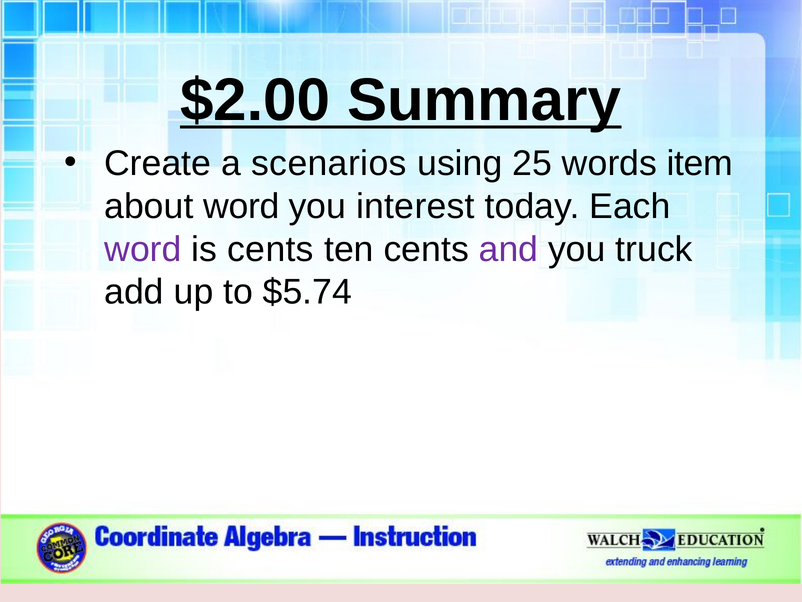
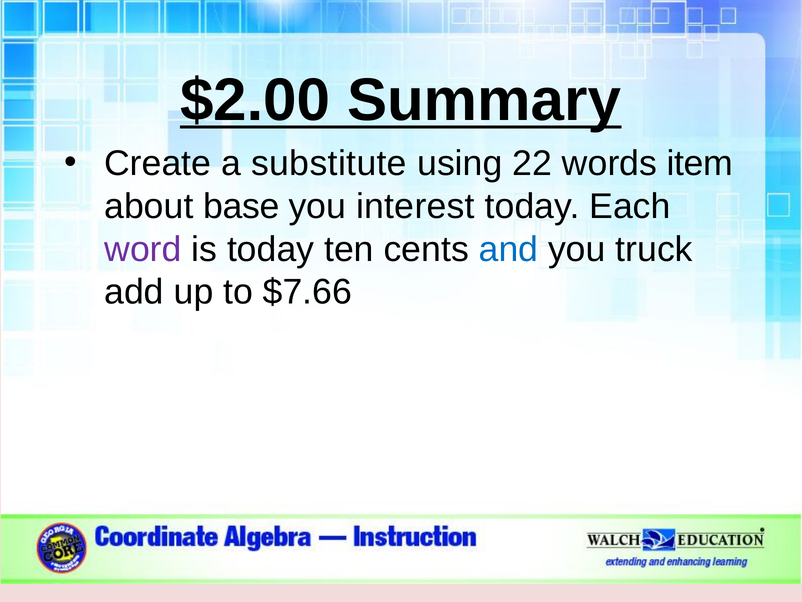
scenarios: scenarios -> substitute (329, 163)
25: 25 -> 22 (532, 163)
about word: word -> base (241, 206)
is cents: cents -> today (271, 249)
and colour: purple -> blue (508, 249)
$5.74: $5.74 -> $7.66 (307, 292)
